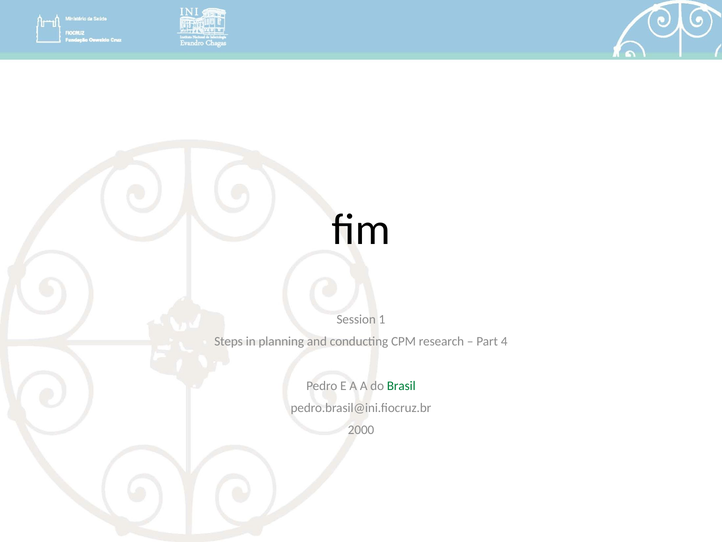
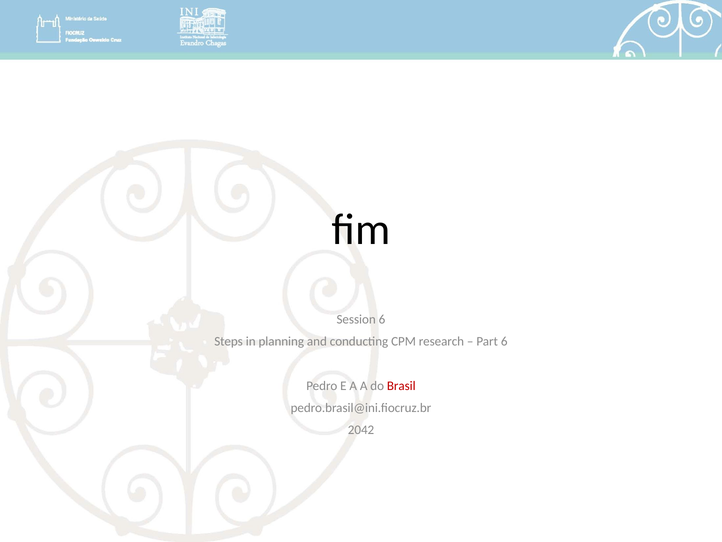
Session 1: 1 -> 6 (382, 319)
Part 4: 4 -> 6 (504, 341)
Brasil colour: green -> red (401, 385)
2000: 2000 -> 2042 (361, 430)
